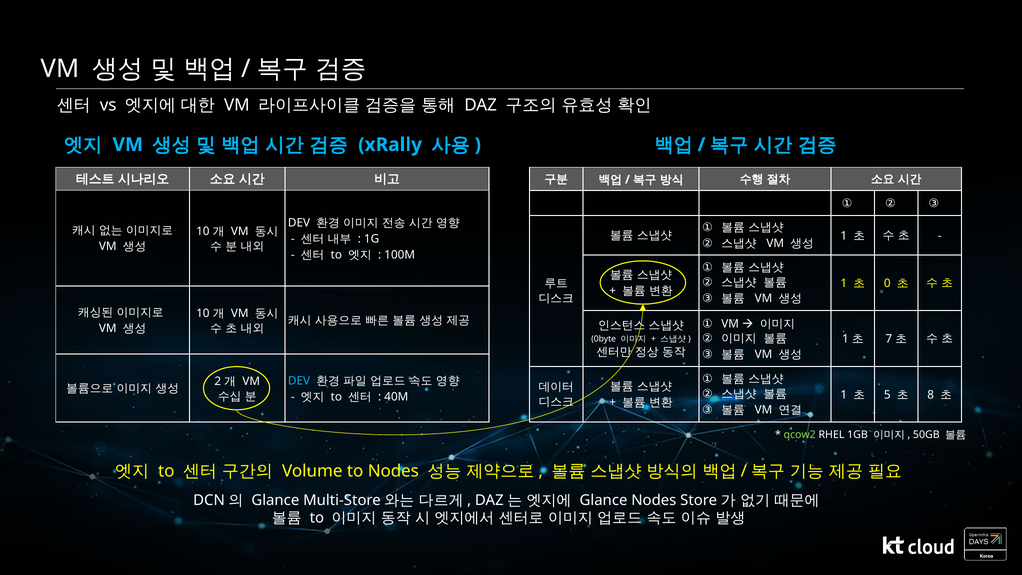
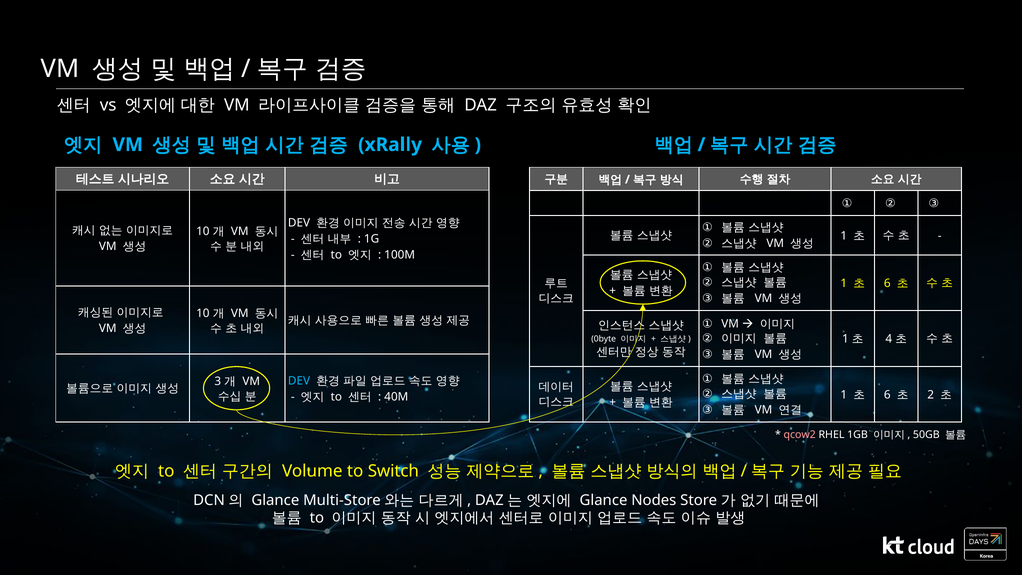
0: 0 -> 6 (887, 283)
7: 7 -> 4 (889, 339)
2: 2 -> 3 (218, 381)
5: 5 -> 6 (887, 395)
8: 8 -> 2 (931, 395)
qcow2 colour: light green -> pink (800, 435)
to Nodes: Nodes -> Switch (393, 471)
